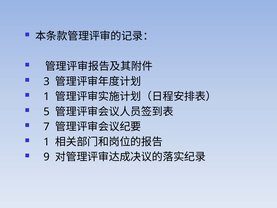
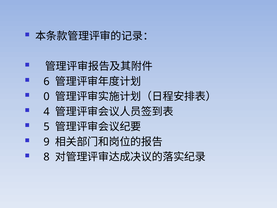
3: 3 -> 6 (47, 81)
1: 1 -> 0 (47, 96)
5: 5 -> 4 (47, 112)
7: 7 -> 5 (47, 127)
1: 1 -> 9 (47, 142)
9: 9 -> 8 (47, 157)
